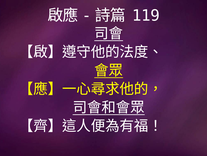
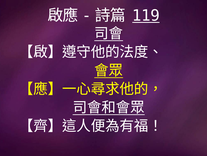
119 underline: none -> present (146, 16)
